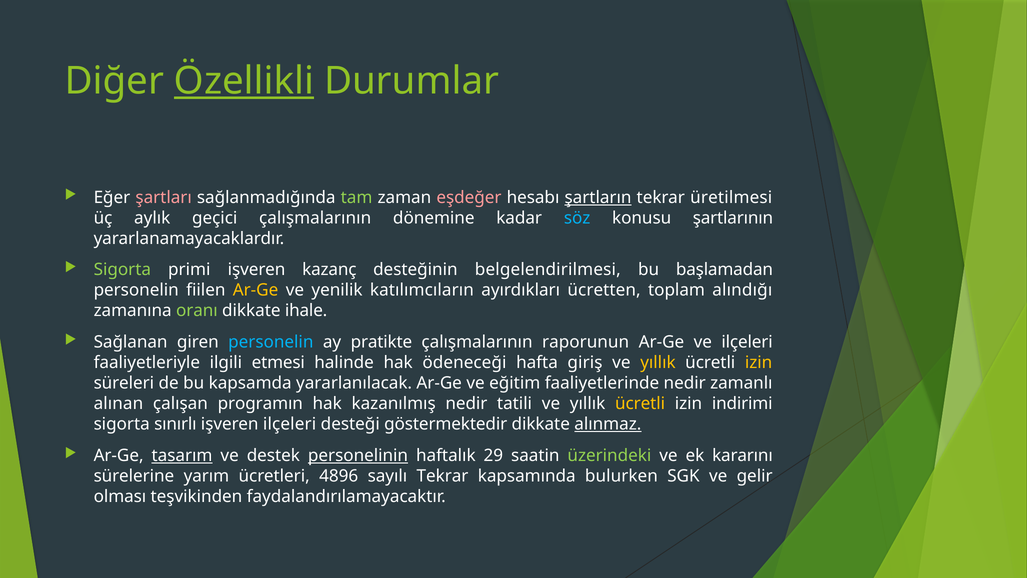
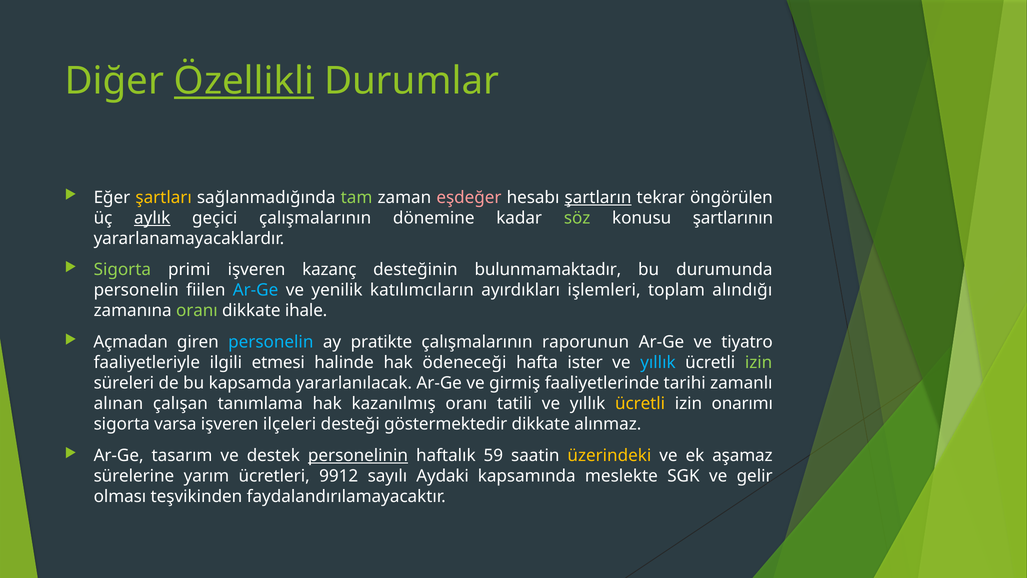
şartları colour: pink -> yellow (164, 197)
üretilmesi: üretilmesi -> öngörülen (731, 197)
aylık underline: none -> present (152, 218)
söz colour: light blue -> light green (577, 218)
belgelendirilmesi: belgelendirilmesi -> bulunmamaktadır (548, 270)
başlamadan: başlamadan -> durumunda (724, 270)
Ar-Ge colour: yellow -> light blue (256, 290)
ücretten: ücretten -> işlemleri (604, 290)
Sağlanan: Sağlanan -> Açmadan (131, 342)
ve ilçeleri: ilçeleri -> tiyatro (747, 342)
giriş: giriş -> ister (585, 362)
yıllık colour: yellow -> light blue (658, 362)
izin colour: yellow -> light green (759, 362)
eğitim: eğitim -> girmiş (515, 383)
faaliyetlerinde nedir: nedir -> tarihi (685, 383)
programın: programın -> tanımlama (260, 403)
kazanılmış nedir: nedir -> oranı (466, 403)
indirimi: indirimi -> onarımı (742, 403)
sınırlı: sınırlı -> varsa (175, 424)
alınmaz underline: present -> none (608, 424)
tasarım underline: present -> none (182, 455)
29: 29 -> 59 (493, 455)
üzerindeki colour: light green -> yellow (609, 455)
kararını: kararını -> aşamaz (742, 455)
4896: 4896 -> 9912 (339, 476)
sayılı Tekrar: Tekrar -> Aydaki (443, 476)
bulurken: bulurken -> meslekte (621, 476)
